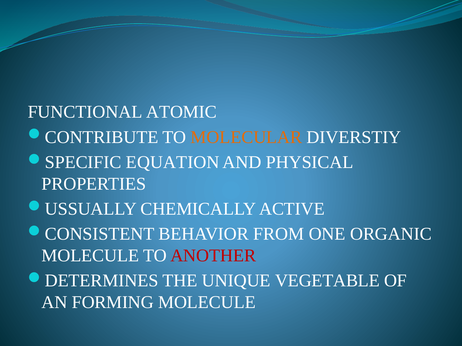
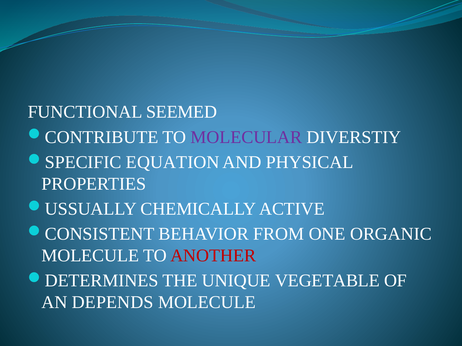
ATOMIC: ATOMIC -> SEEMED (182, 112)
MOLECULAR colour: orange -> purple (246, 137)
FORMING: FORMING -> DEPENDS (113, 303)
